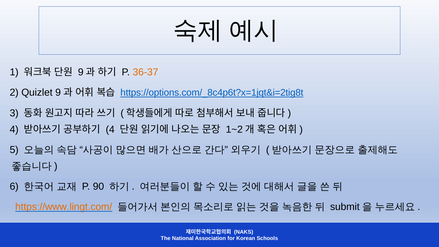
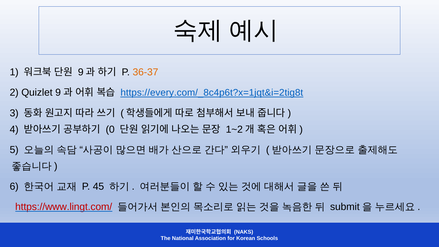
https://options.com/_8c4p6t?x=1jqt&i=2tig8t: https://options.com/_8c4p6t?x=1jqt&i=2tig8t -> https://every.com/_8c4p6t?x=1jqt&i=2tig8t (212, 93)
4: 4 -> 0 (110, 129)
90: 90 -> 45 (98, 186)
https://www.lingt.com/ colour: orange -> red (64, 207)
